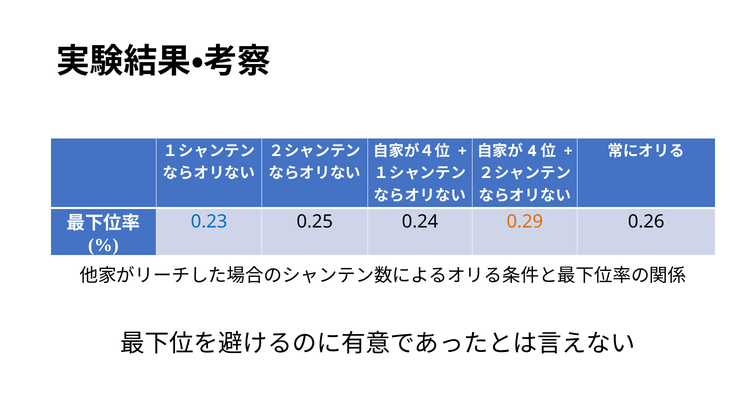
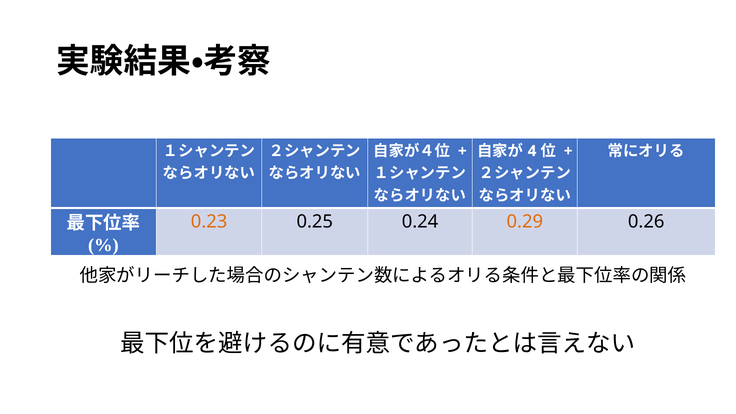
0.23 colour: blue -> orange (209, 222)
